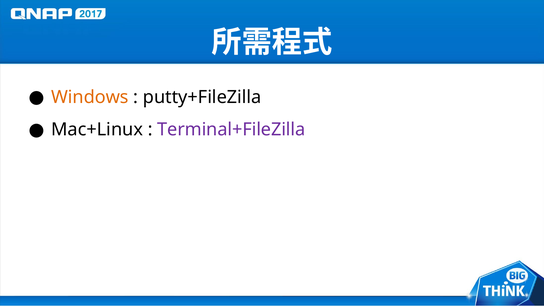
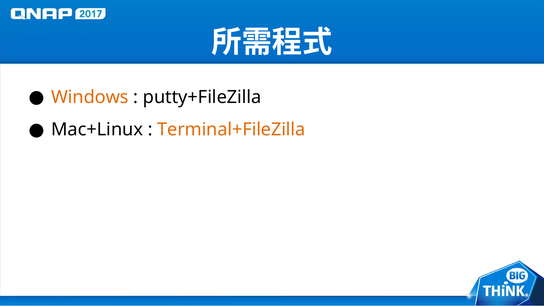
Terminal+FileZilla colour: purple -> orange (231, 130)
